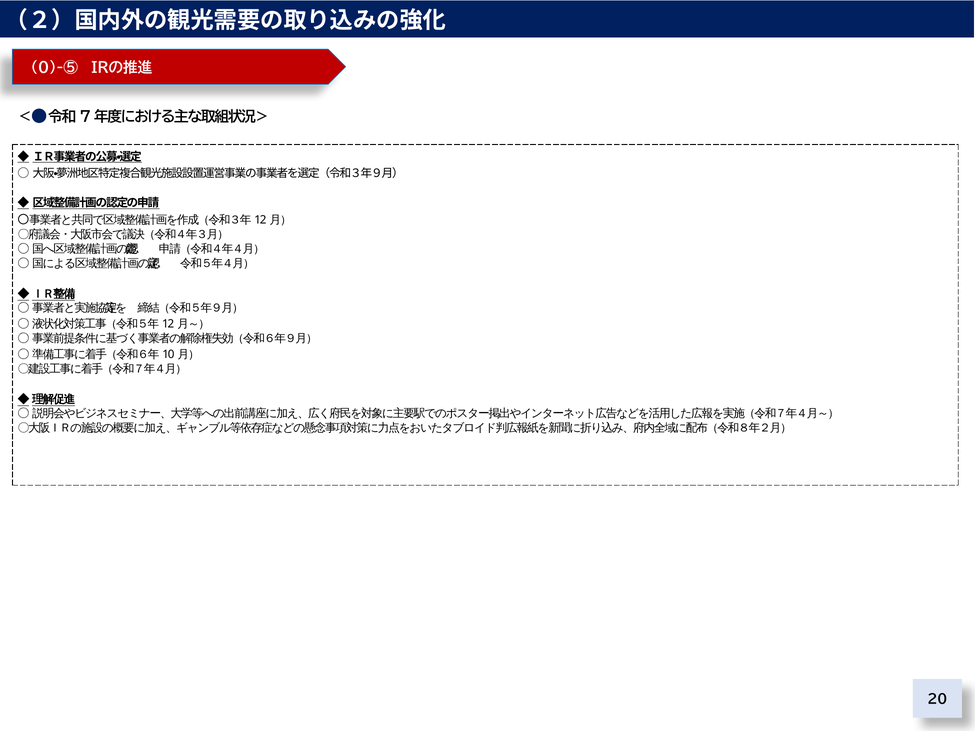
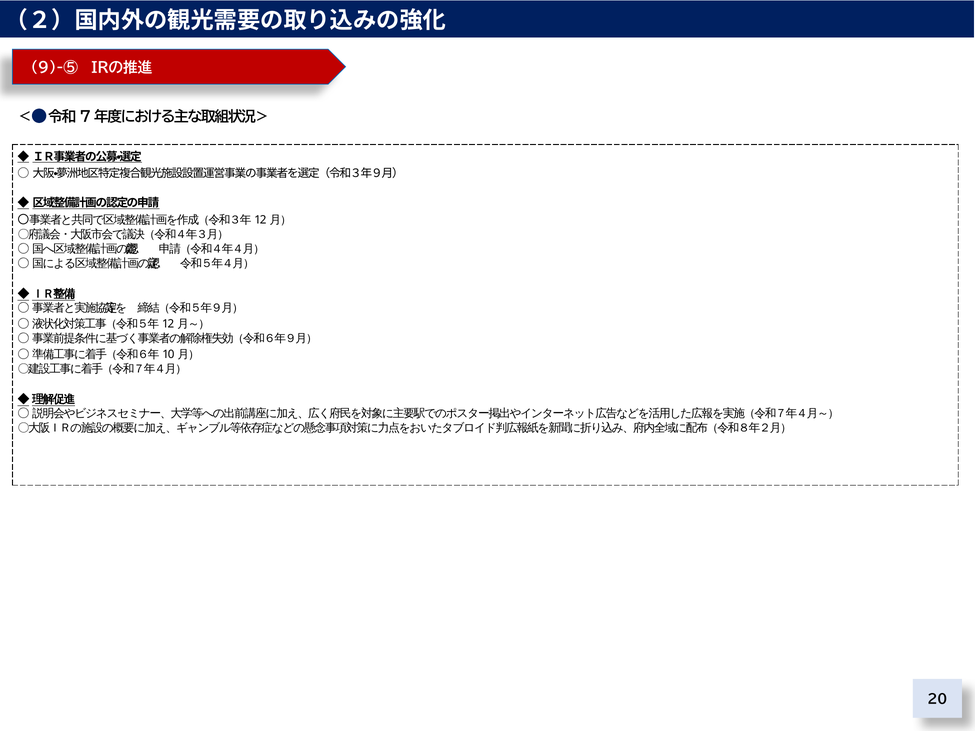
0)-⑤: 0)-⑤ -> 9)-⑤ (54, 68)
